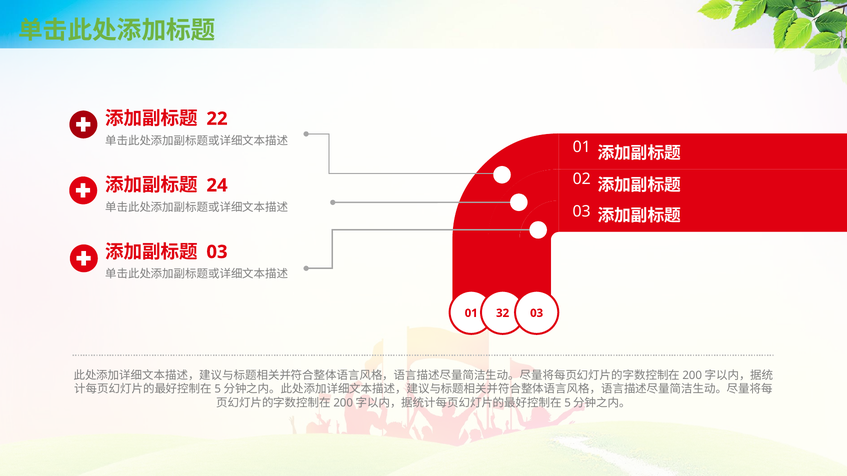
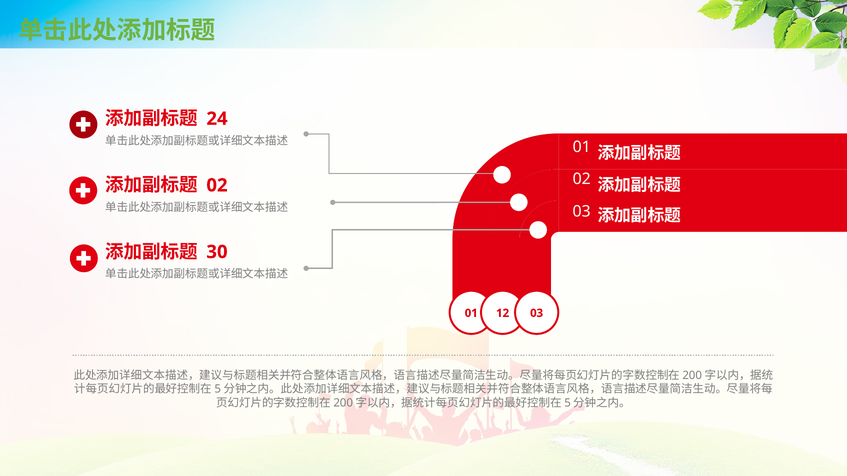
22: 22 -> 24 (217, 119)
24: 24 -> 02 (217, 186)
03: 03 -> 30 (217, 252)
32: 32 -> 12 (503, 313)
